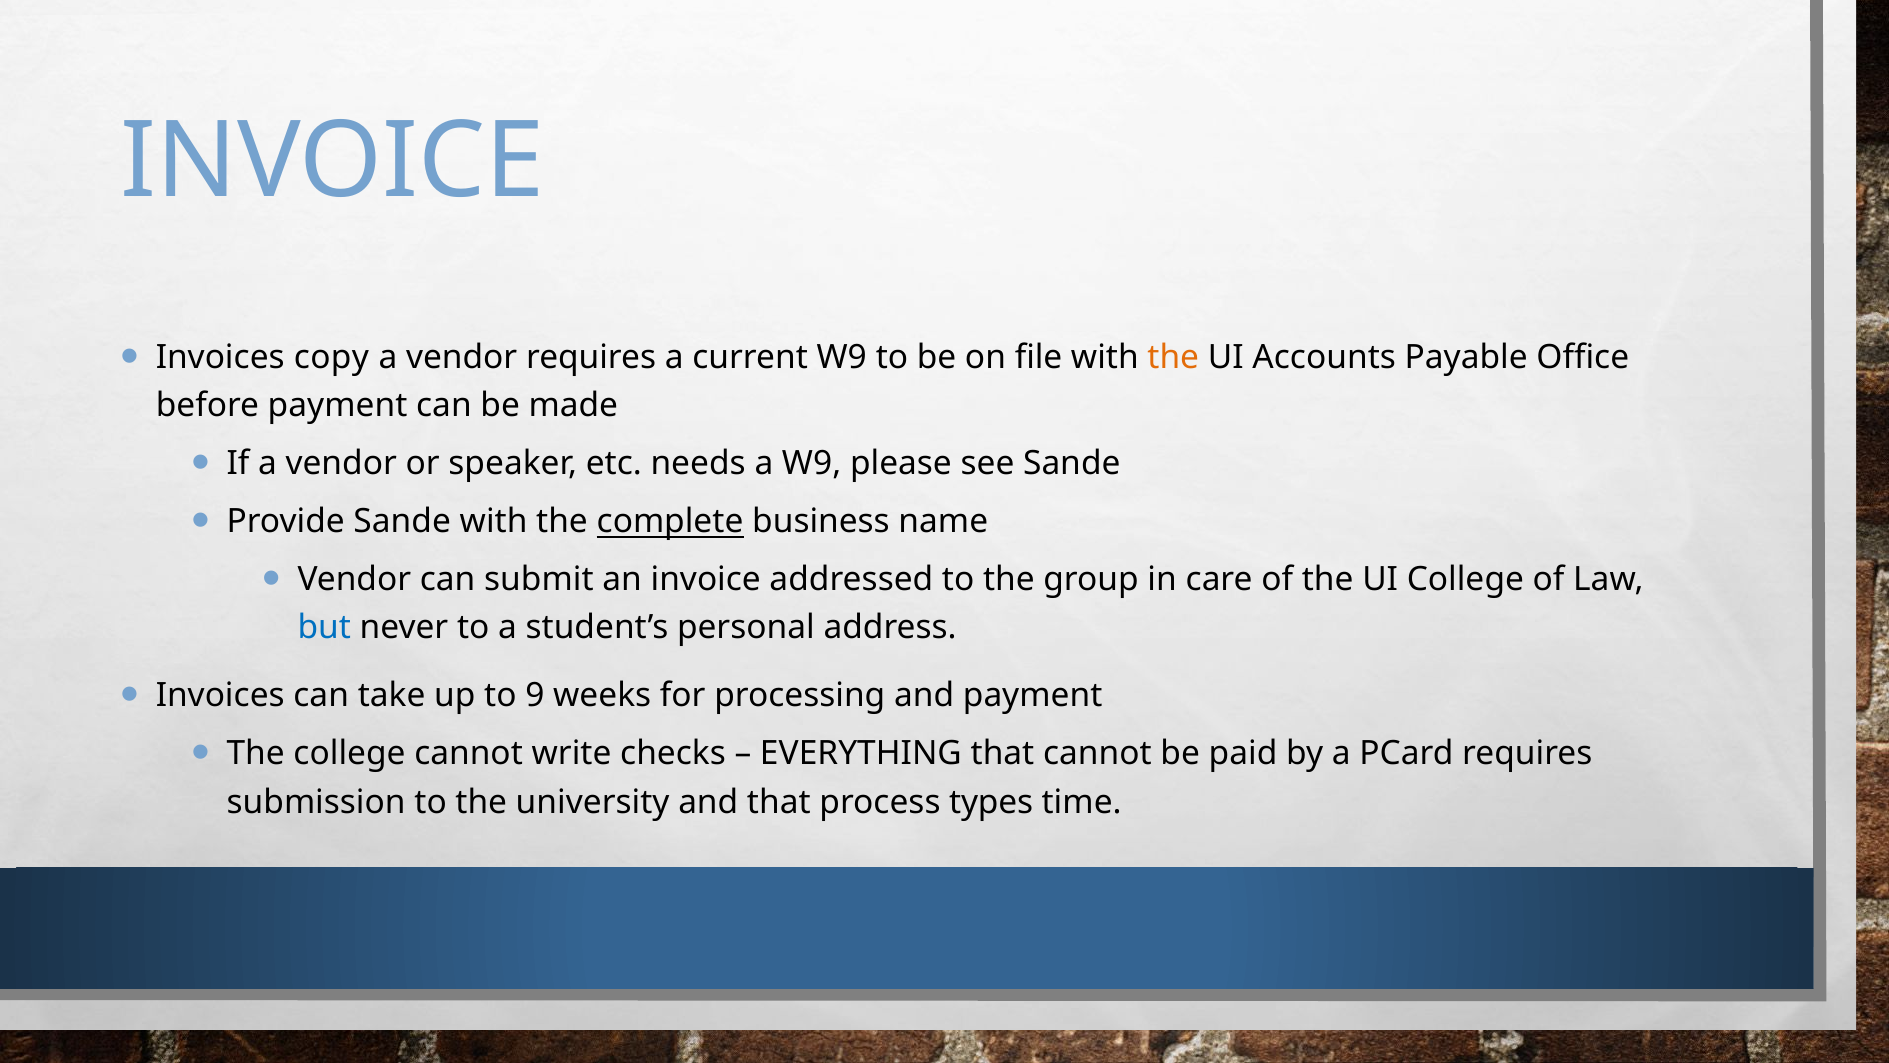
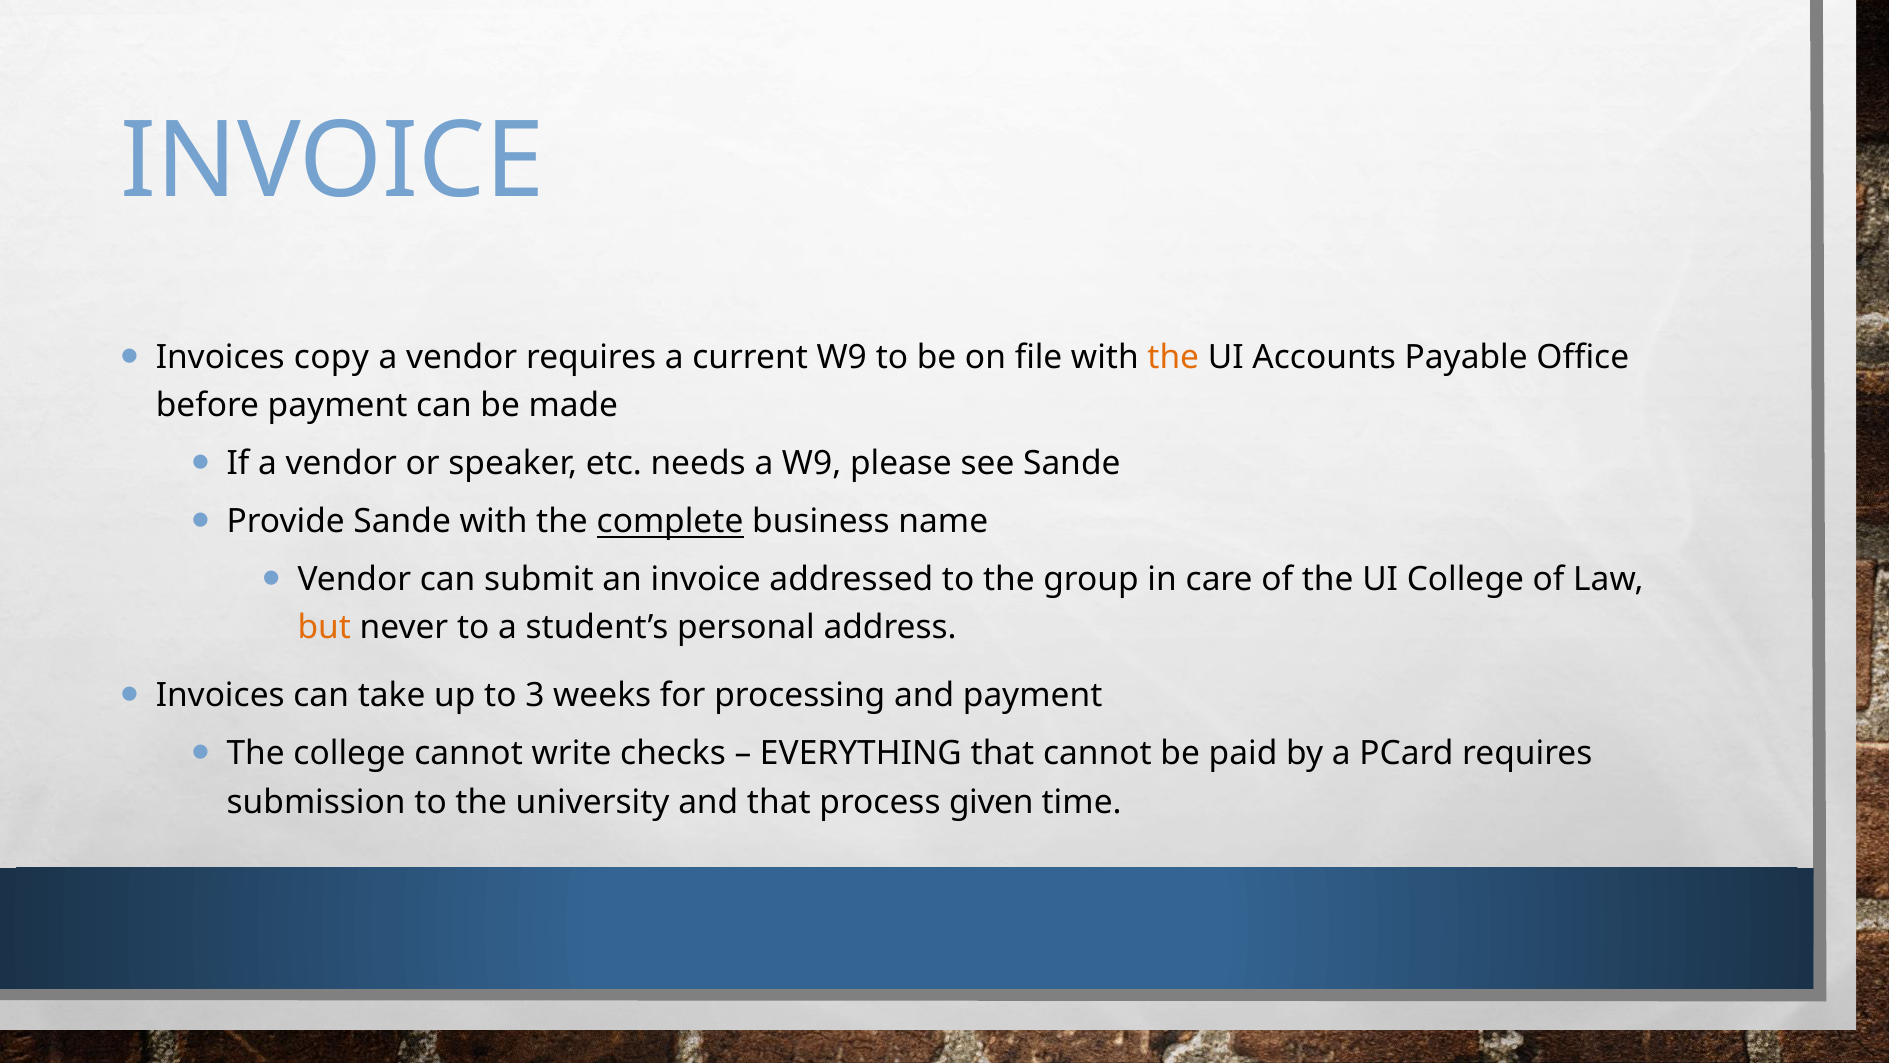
but colour: blue -> orange (324, 628)
9: 9 -> 3 (535, 695)
types: types -> given (991, 802)
